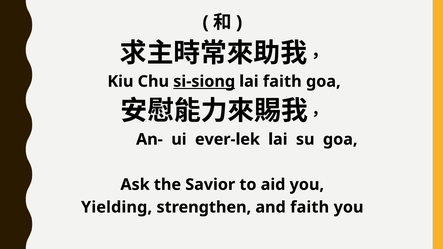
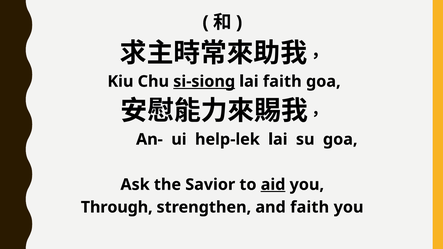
ever-lek: ever-lek -> help-lek (227, 139)
aid underline: none -> present (273, 185)
Yielding: Yielding -> Through (117, 207)
